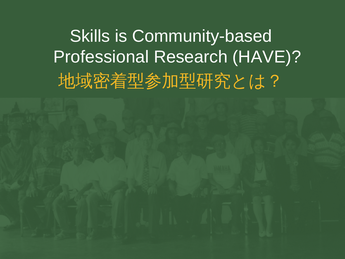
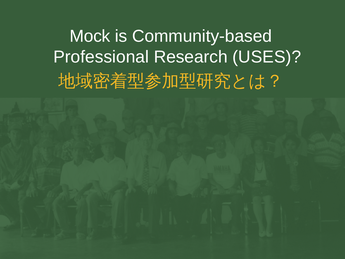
Skills: Skills -> Mock (90, 36)
HAVE: HAVE -> USES (267, 57)
